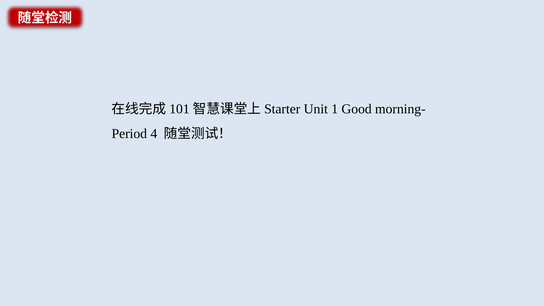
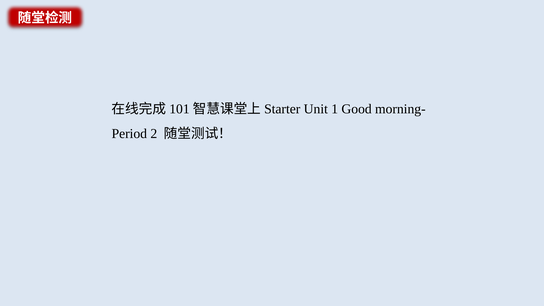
4: 4 -> 2 (154, 134)
